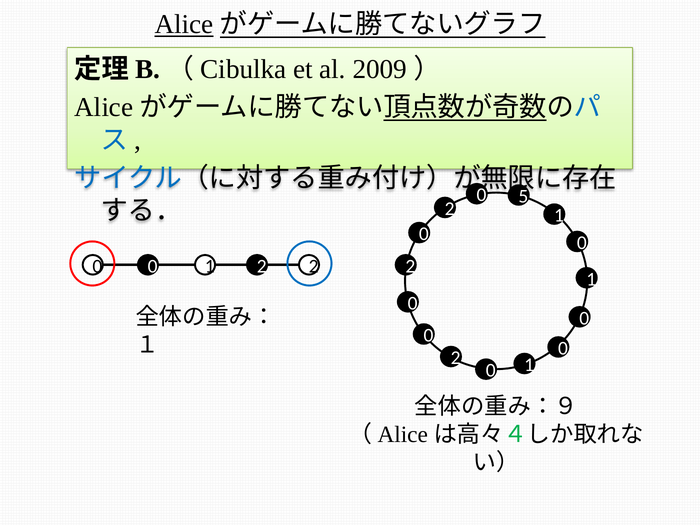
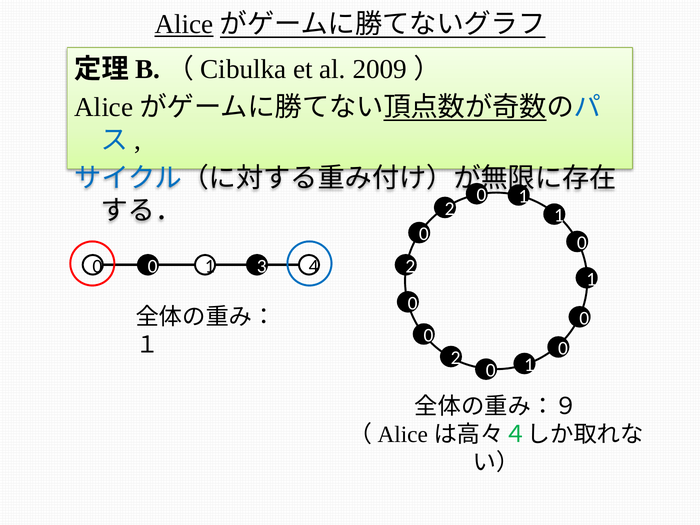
5: 5 -> 1 (523, 196)
1 2: 2 -> 3 (262, 266)
2: 2 -> 4 (314, 266)
